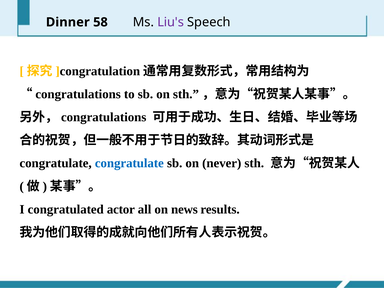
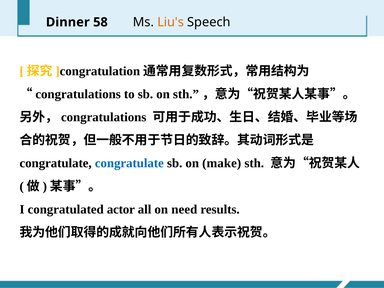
Liu's colour: purple -> orange (171, 22)
never: never -> make (222, 163)
news: news -> need (184, 209)
